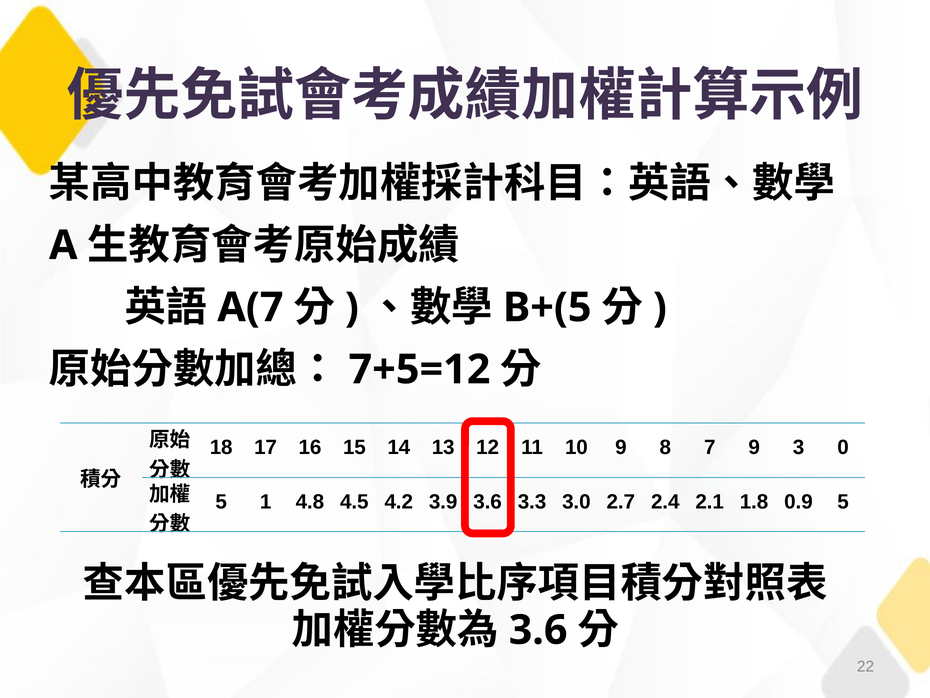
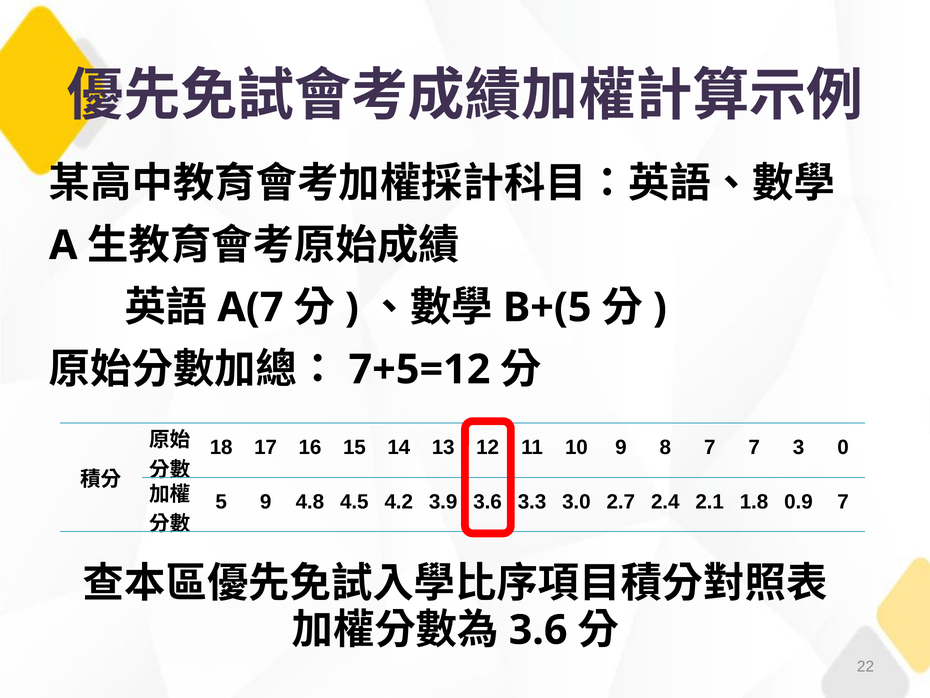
7 9: 9 -> 7 (754, 447)
5 1: 1 -> 9 (266, 501)
0.9 5: 5 -> 7 (843, 501)
